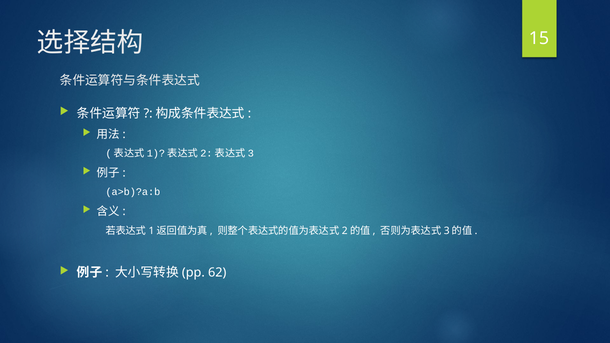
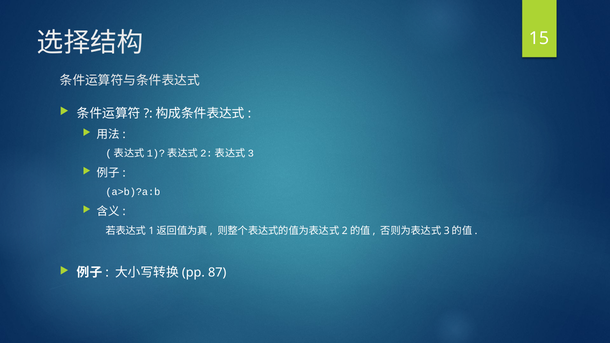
62: 62 -> 87 (217, 273)
